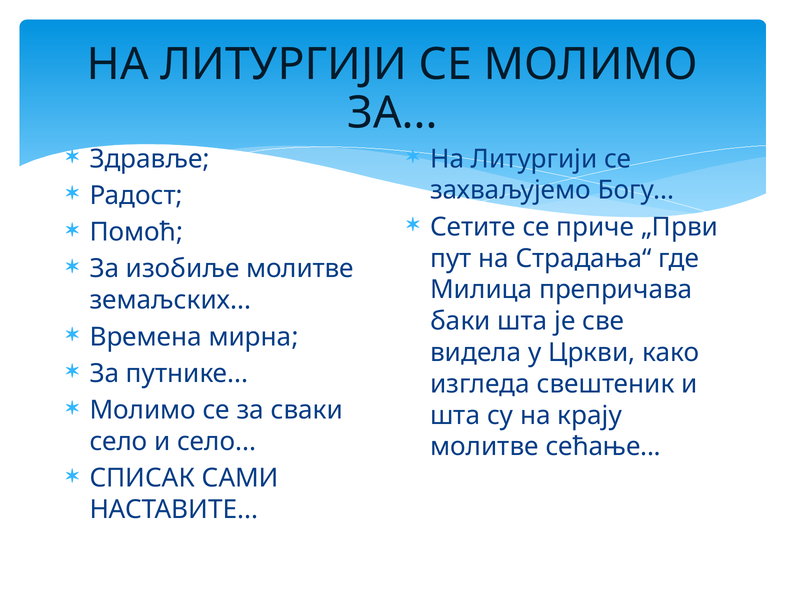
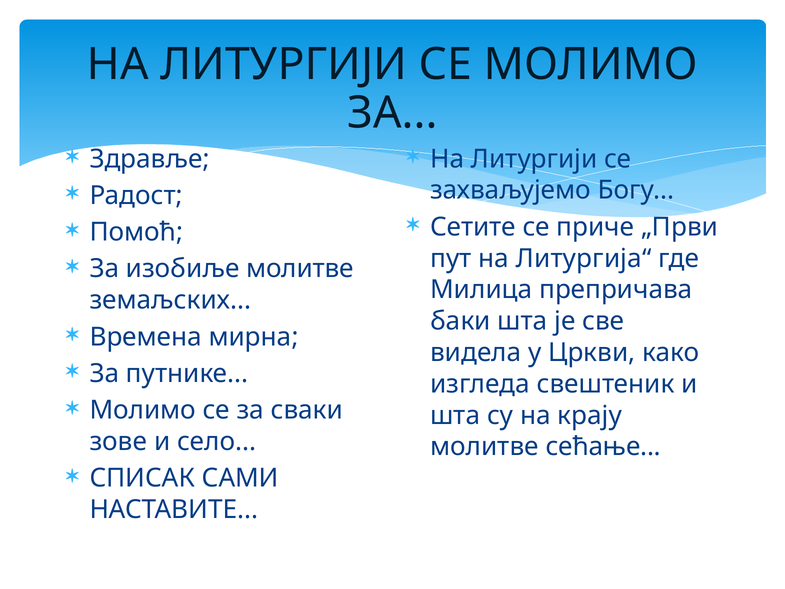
Страдања“: Страдања“ -> Литургија“ (584, 258)
село: село -> зове (118, 441)
